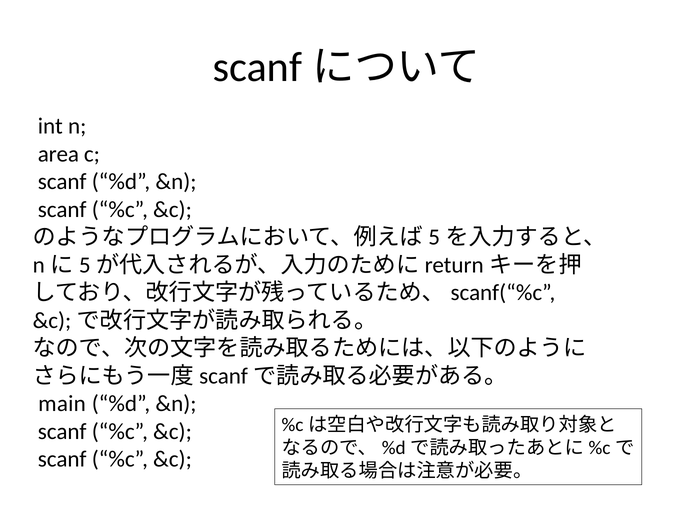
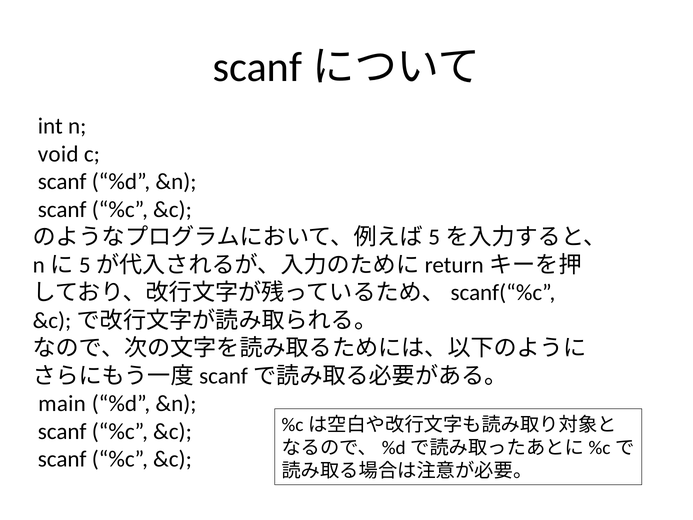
area: area -> void (58, 154)
